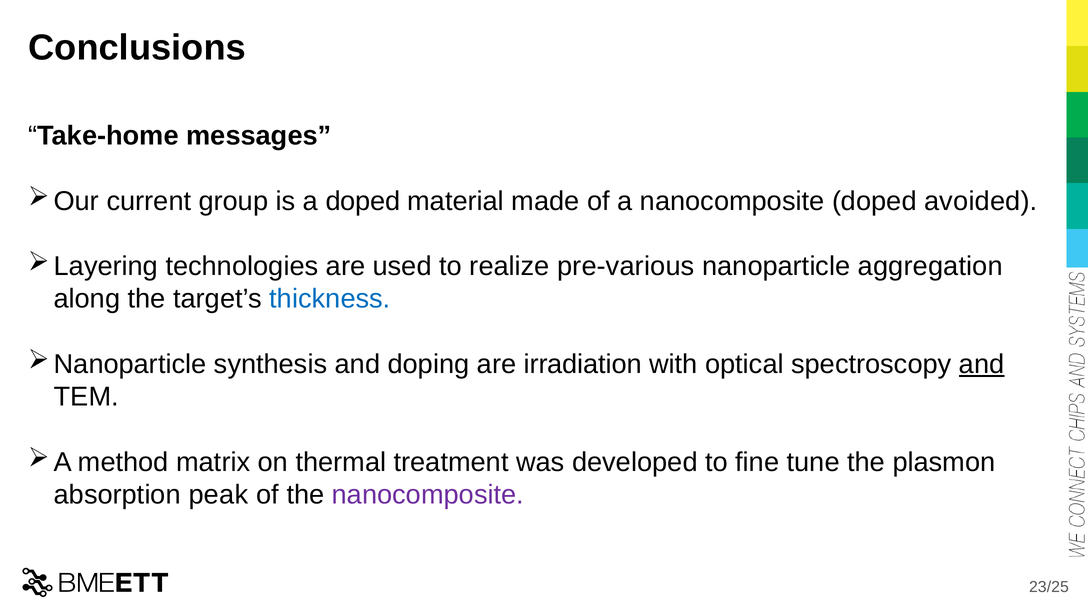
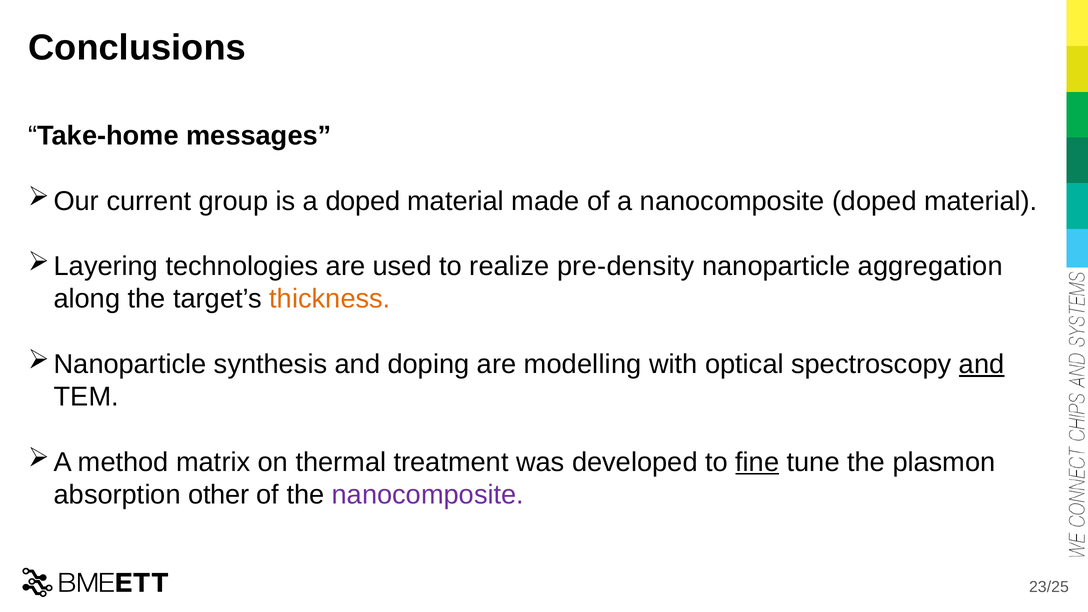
nanocomposite doped avoided: avoided -> material (981, 201)
pre-various: pre-various -> pre-density (626, 266)
thickness colour: blue -> orange (330, 299)
irradiation: irradiation -> modelling (583, 364)
fine underline: none -> present (757, 462)
peak: peak -> other (219, 495)
